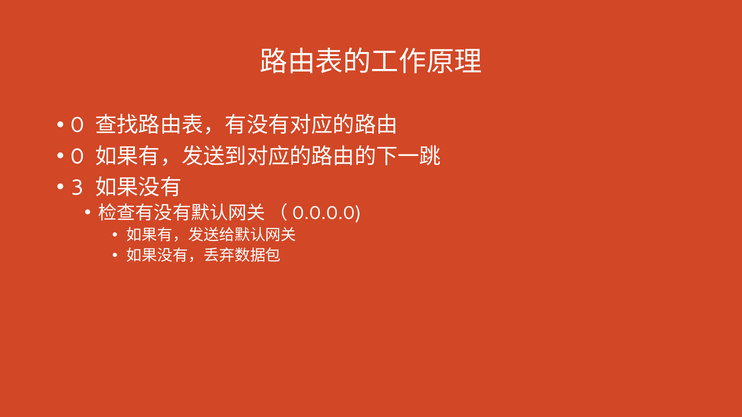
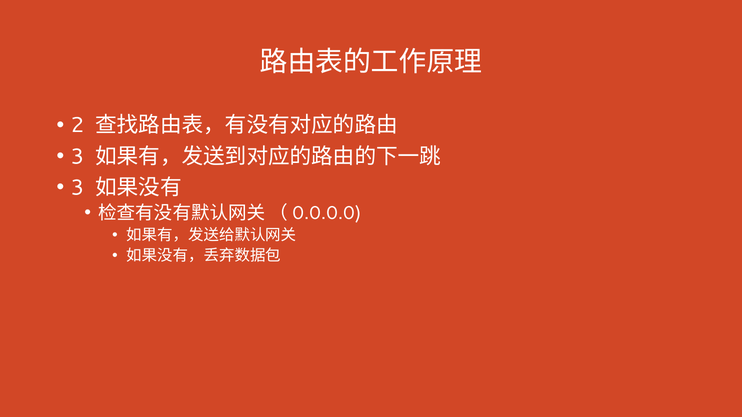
0: 0 -> 2 (77, 125)
0: 0 -> 3 (77, 157)
